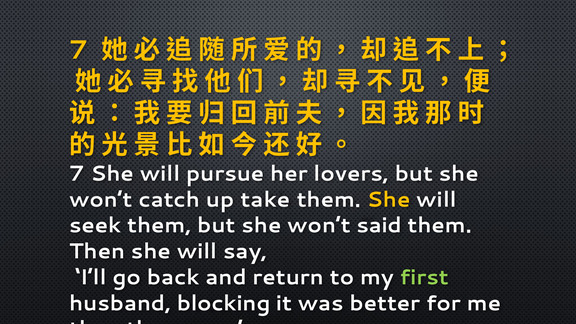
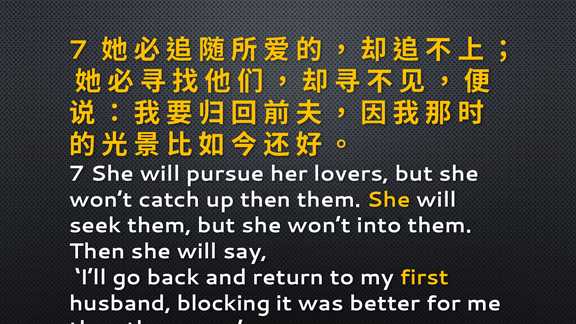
up take: take -> then (265, 200)
said: said -> into (379, 226)
first colour: light green -> yellow (424, 277)
